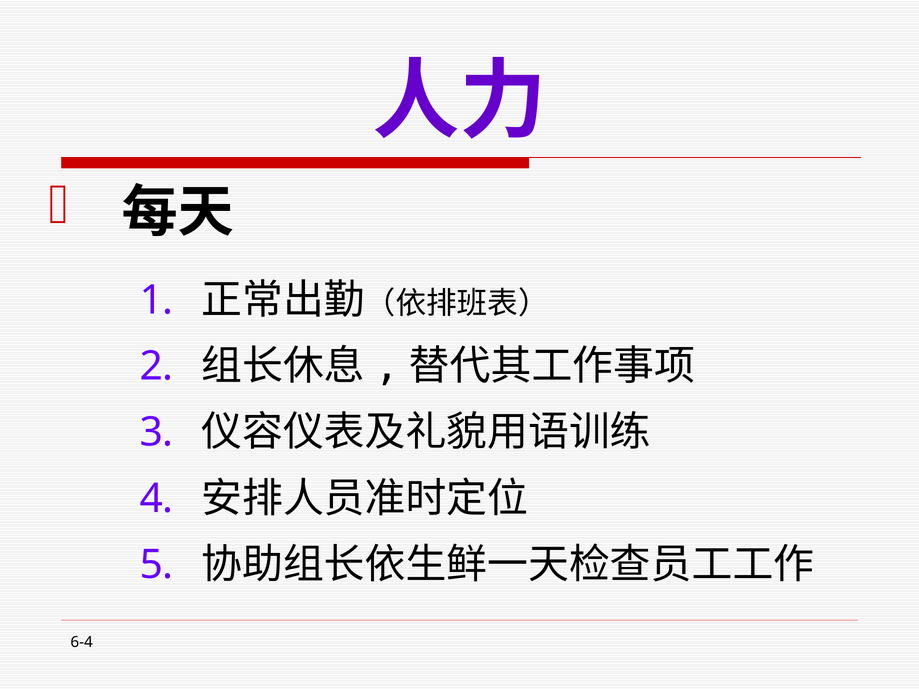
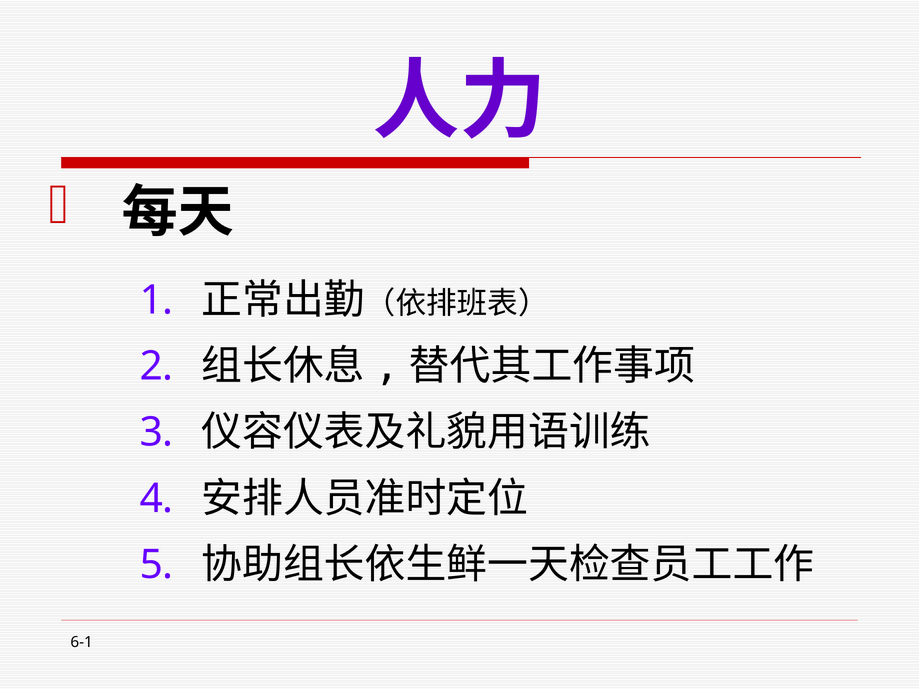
6-4: 6-4 -> 6-1 (82, 643)
